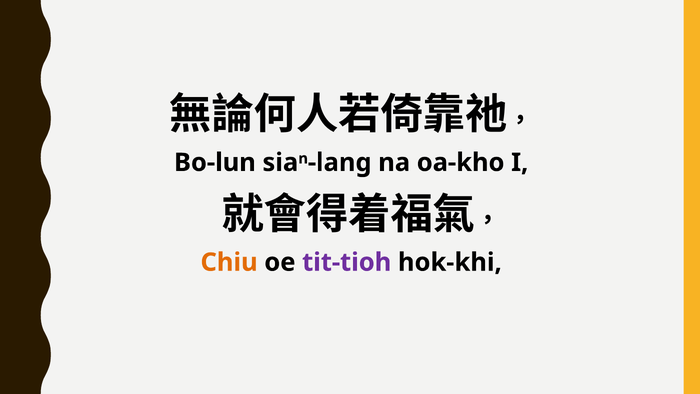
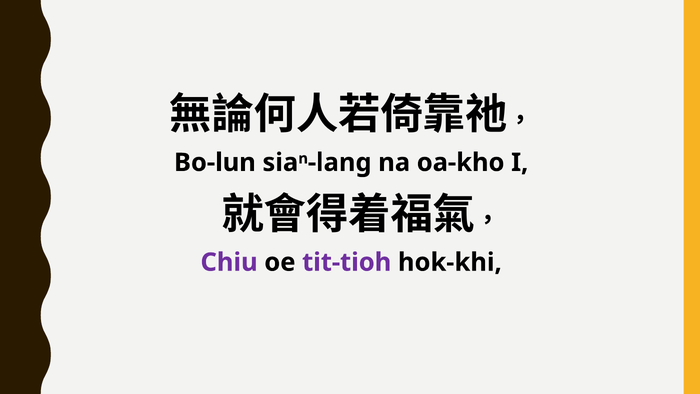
Chiu colour: orange -> purple (229, 262)
